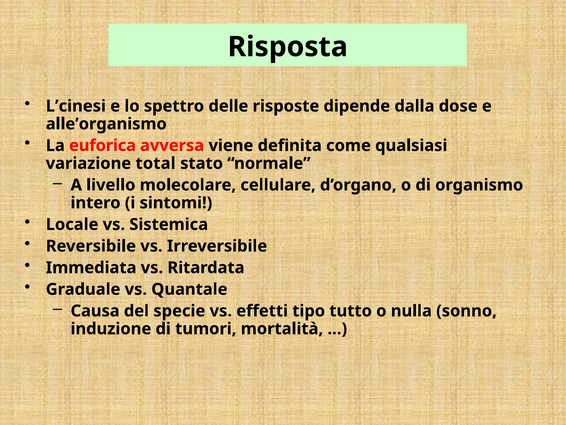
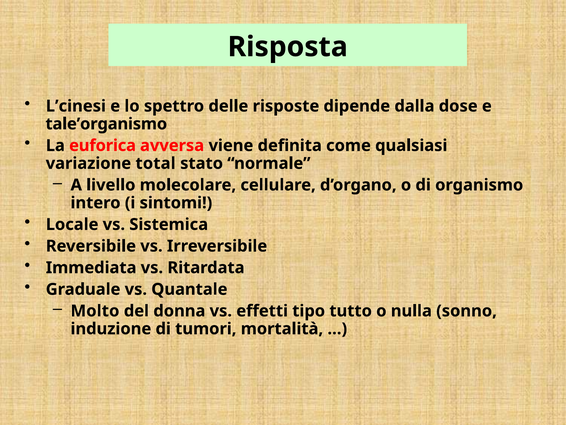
alle’organismo: alle’organismo -> tale’organismo (106, 124)
Causa: Causa -> Molto (95, 311)
specie: specie -> donna (179, 311)
